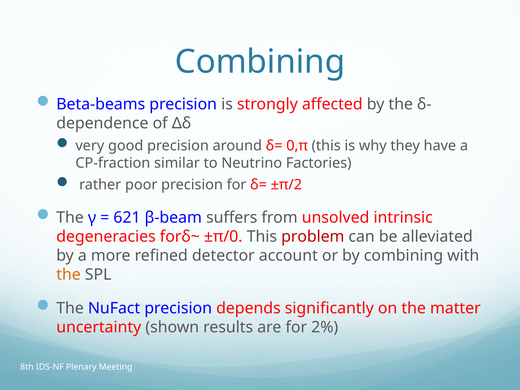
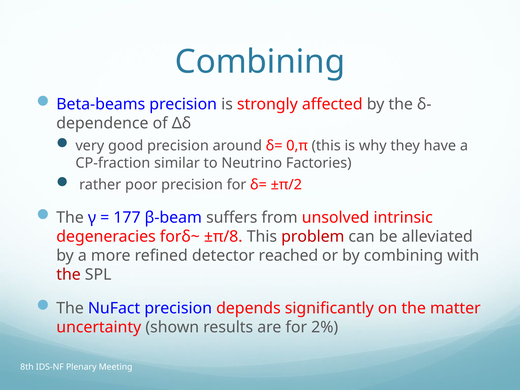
621: 621 -> 177 (127, 218)
±π/0: ±π/0 -> ±π/8 (223, 237)
account: account -> reached (288, 256)
the colour: orange -> red (69, 275)
